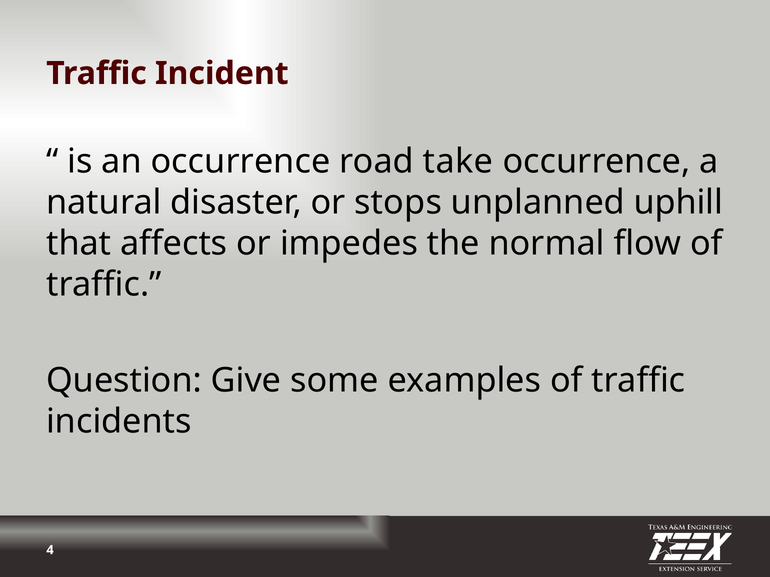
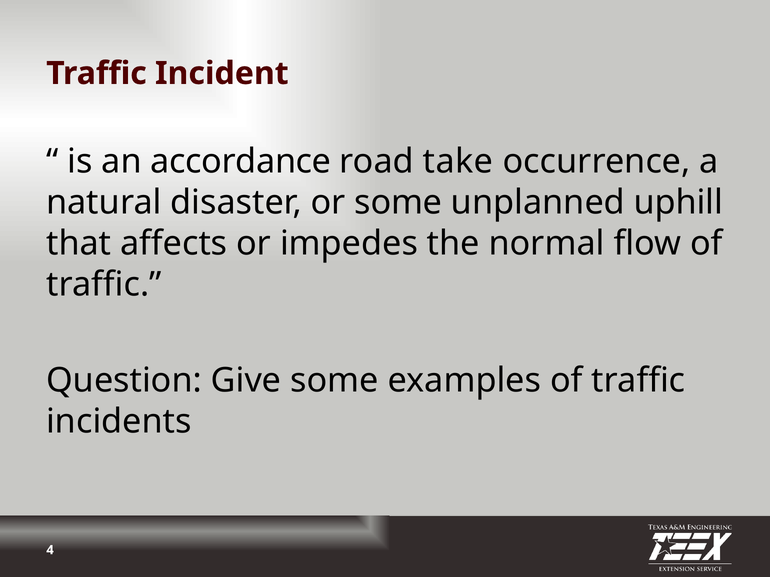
an occurrence: occurrence -> accordance (241, 162)
or stops: stops -> some (398, 203)
